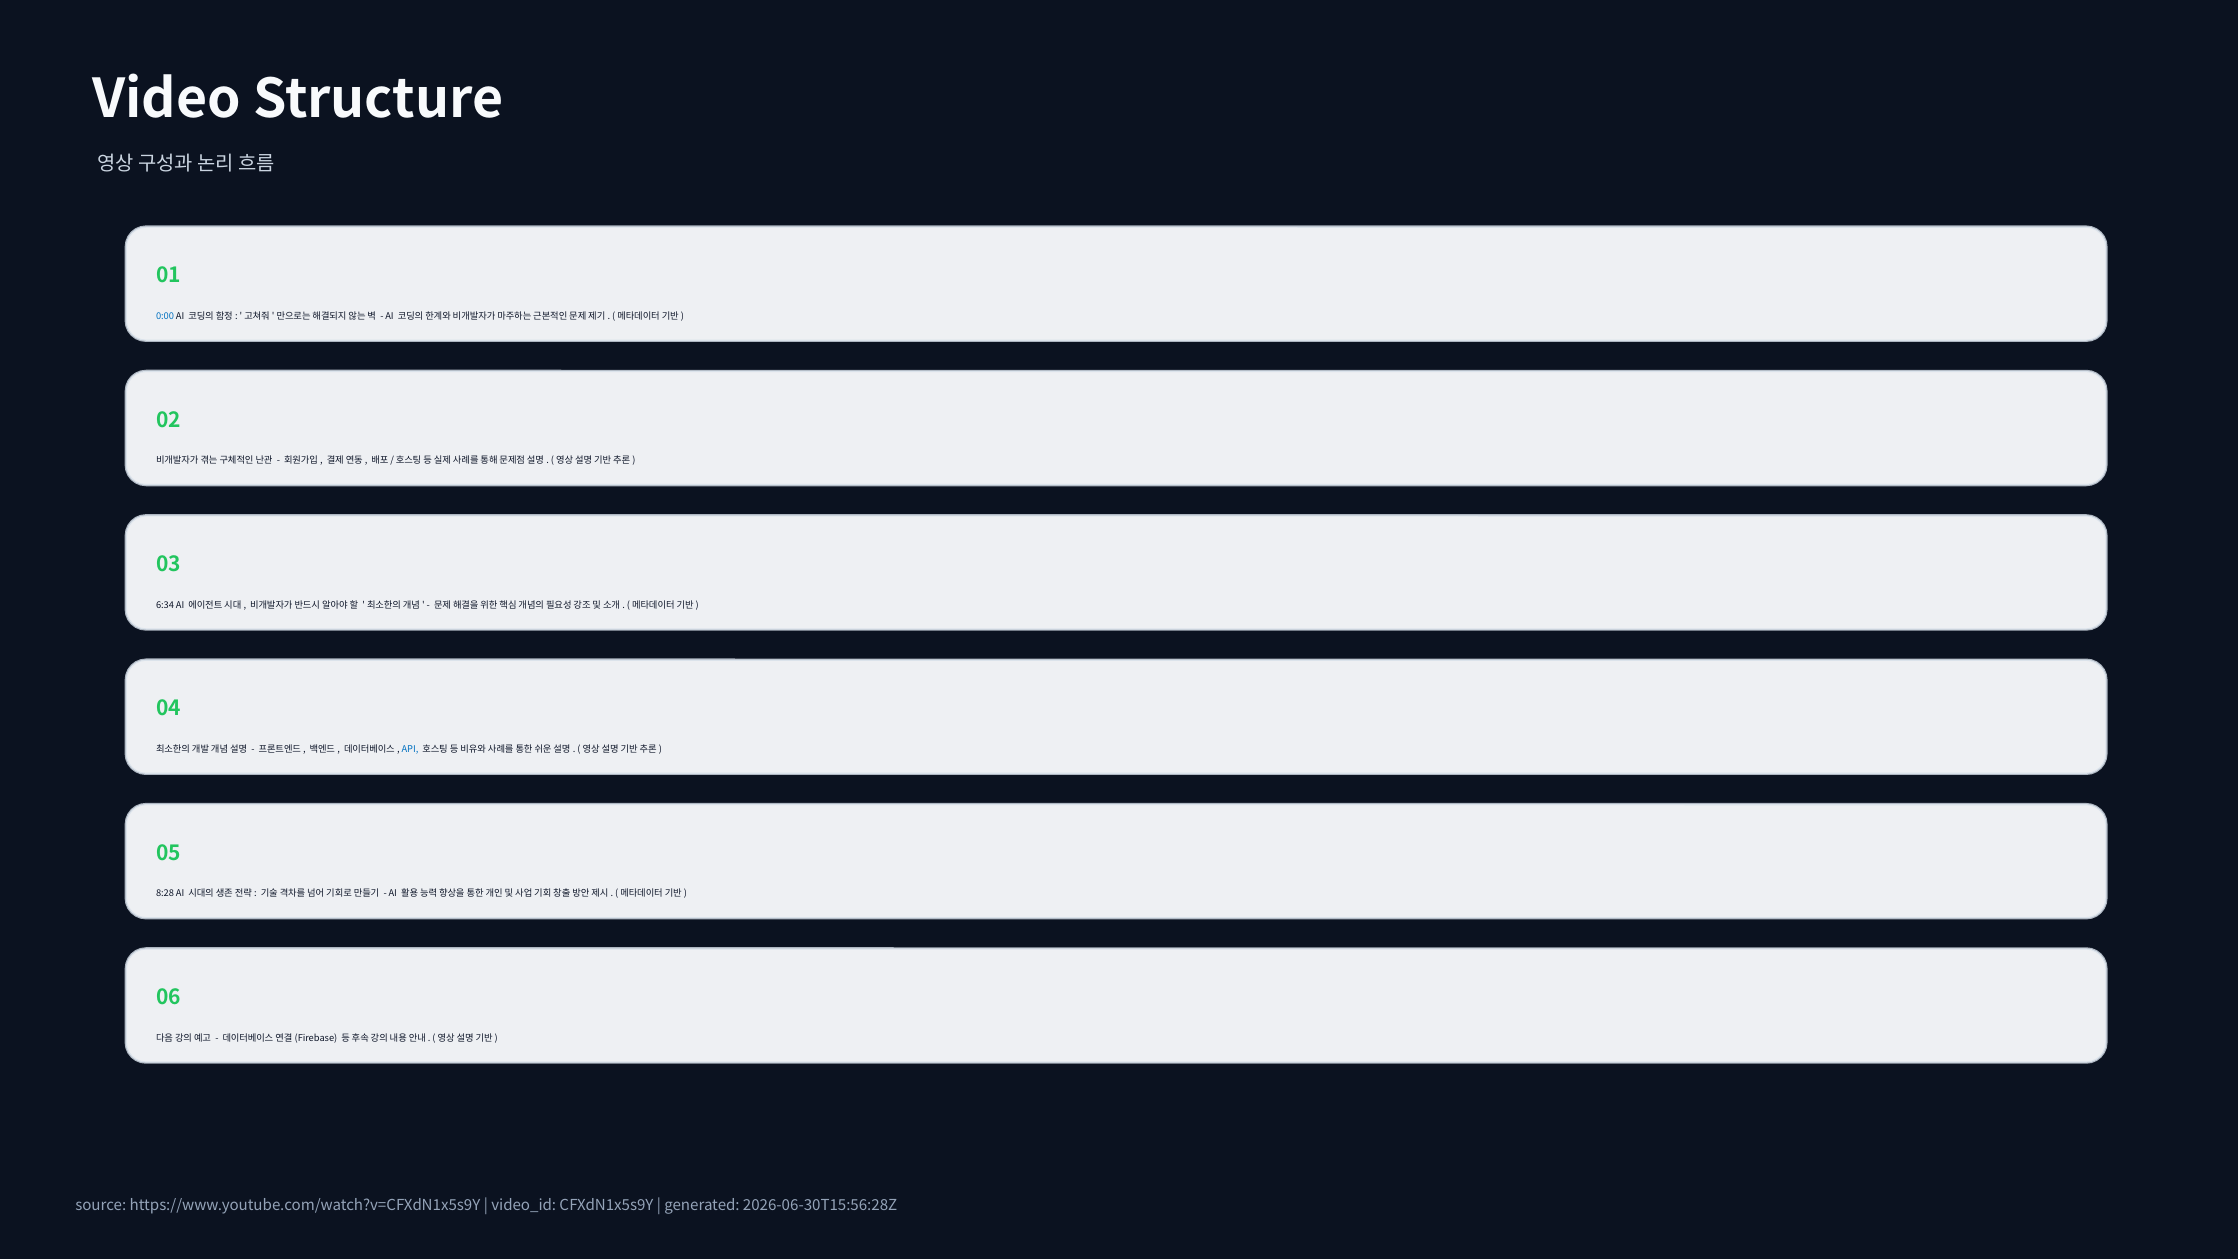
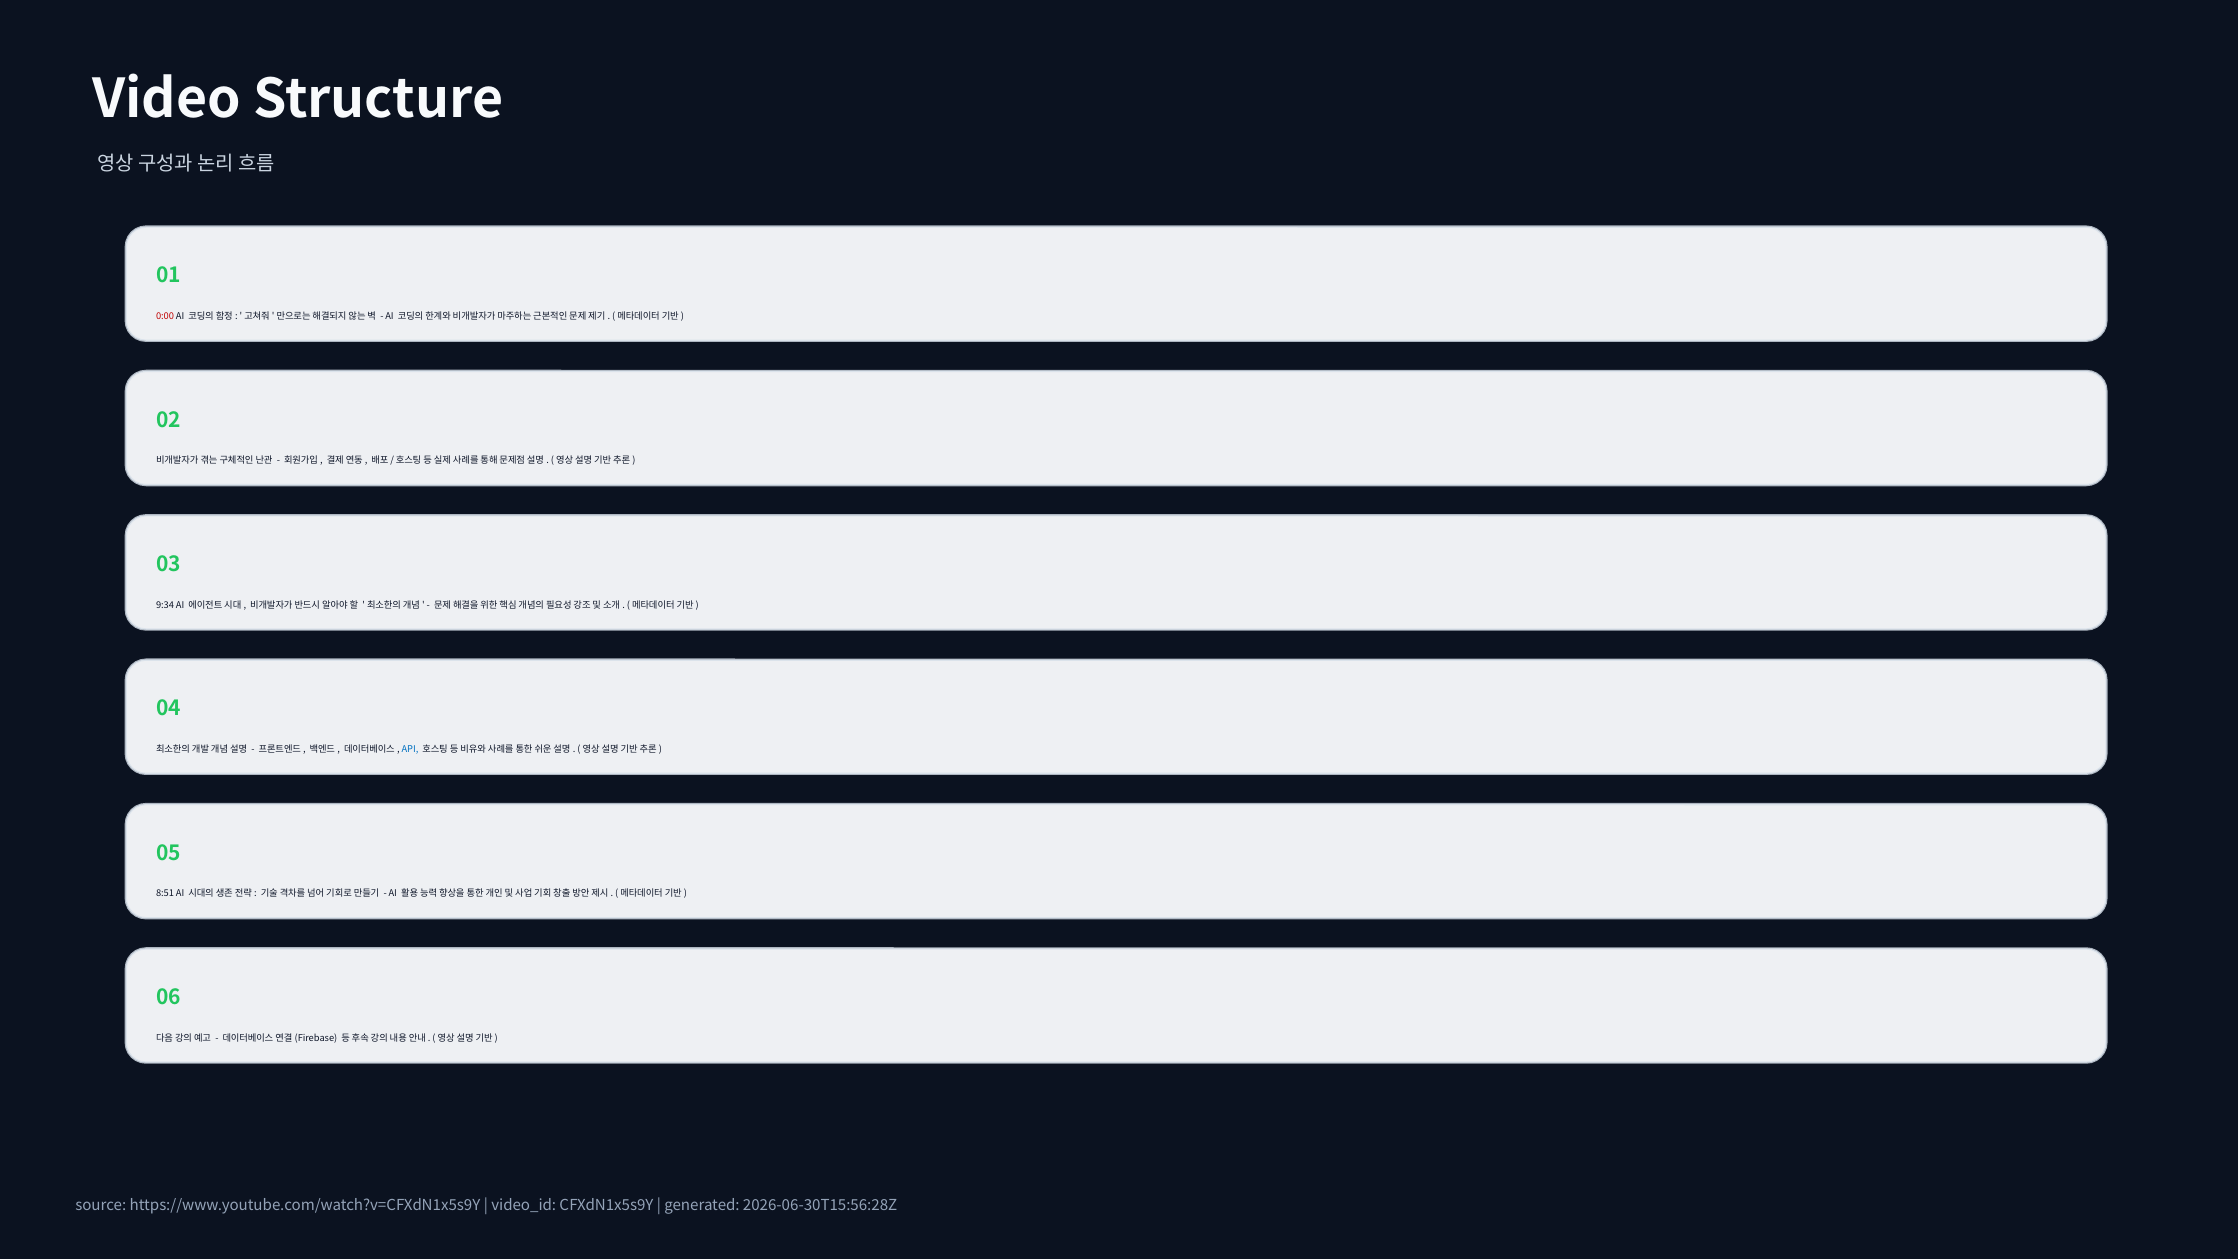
0:00 colour: blue -> red (165, 316)
6:34: 6:34 -> 9:34 (165, 605)
8:28: 8:28 -> 8:51 (165, 894)
